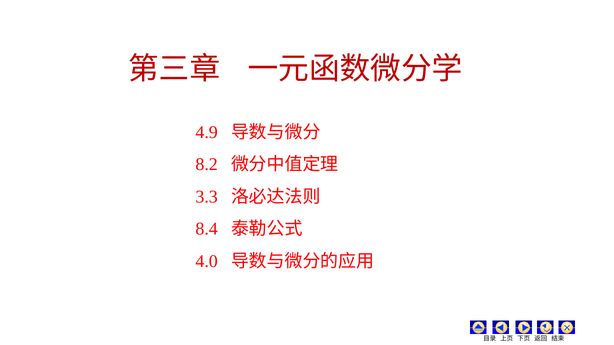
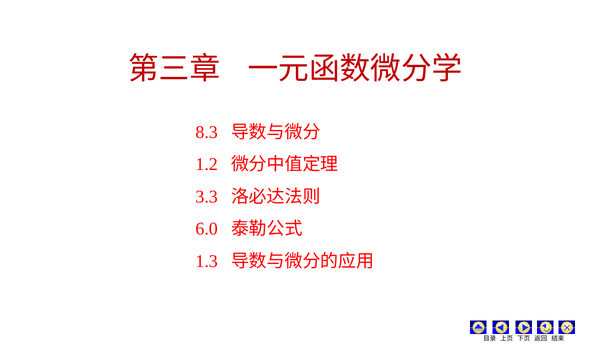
4.9: 4.9 -> 8.3 (207, 132)
8.2: 8.2 -> 1.2 (207, 165)
8.4: 8.4 -> 6.0 (207, 229)
4.0: 4.0 -> 1.3 (207, 261)
